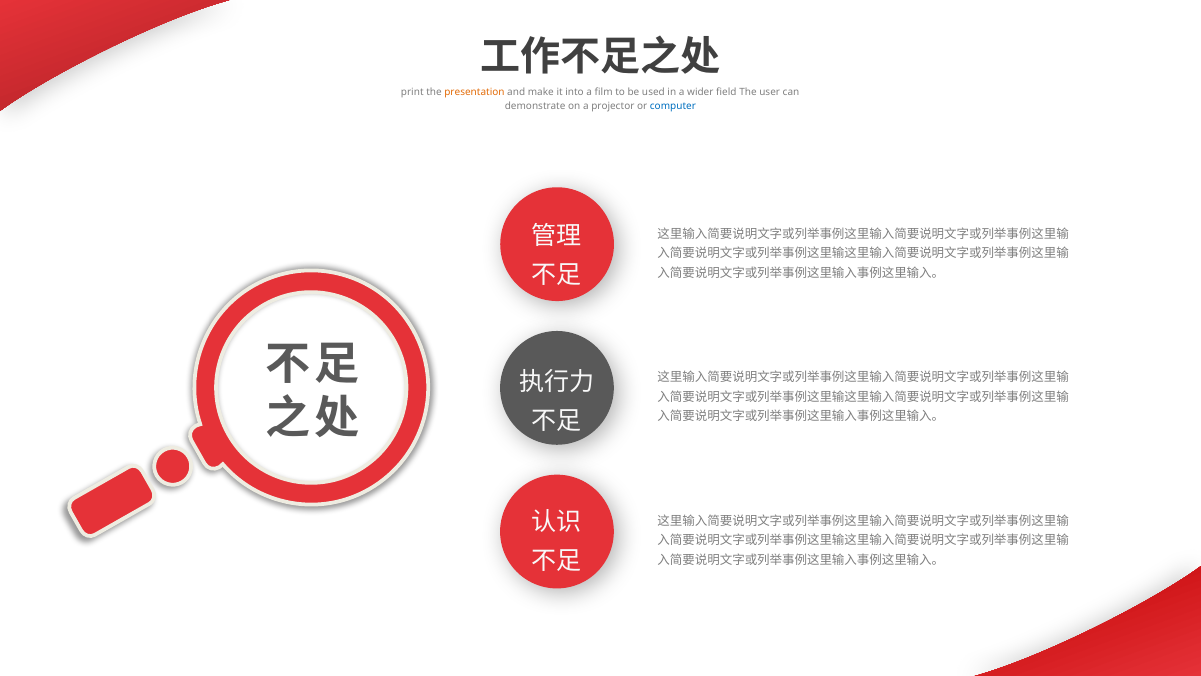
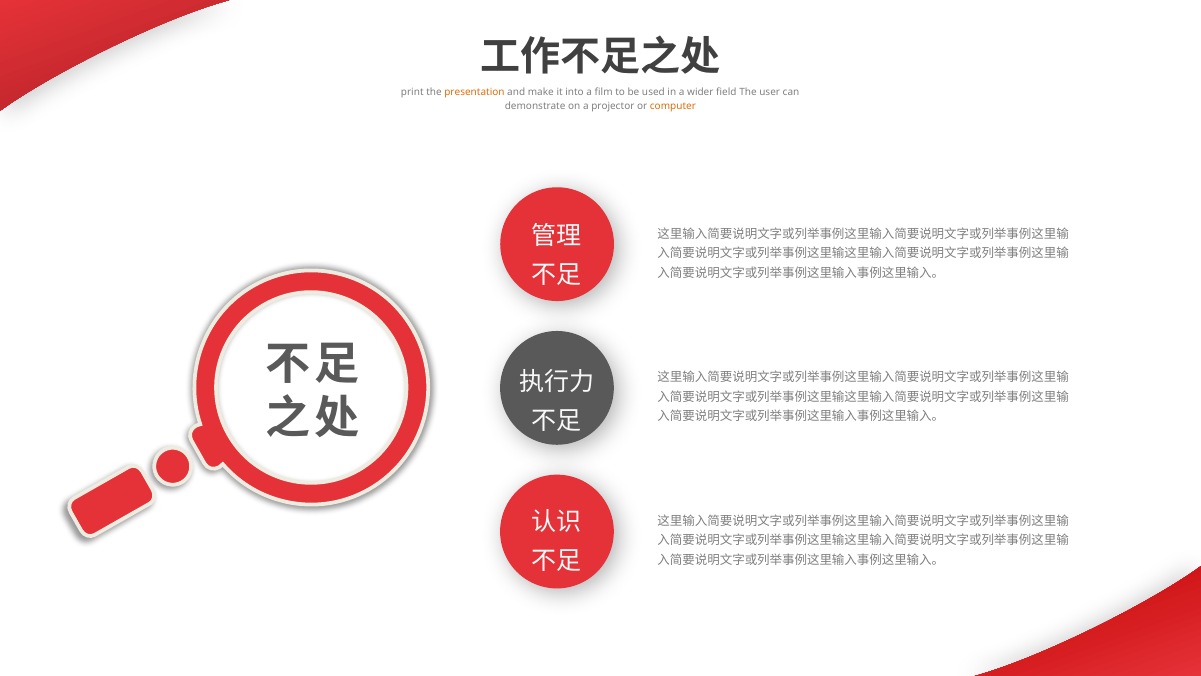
computer colour: blue -> orange (673, 106)
